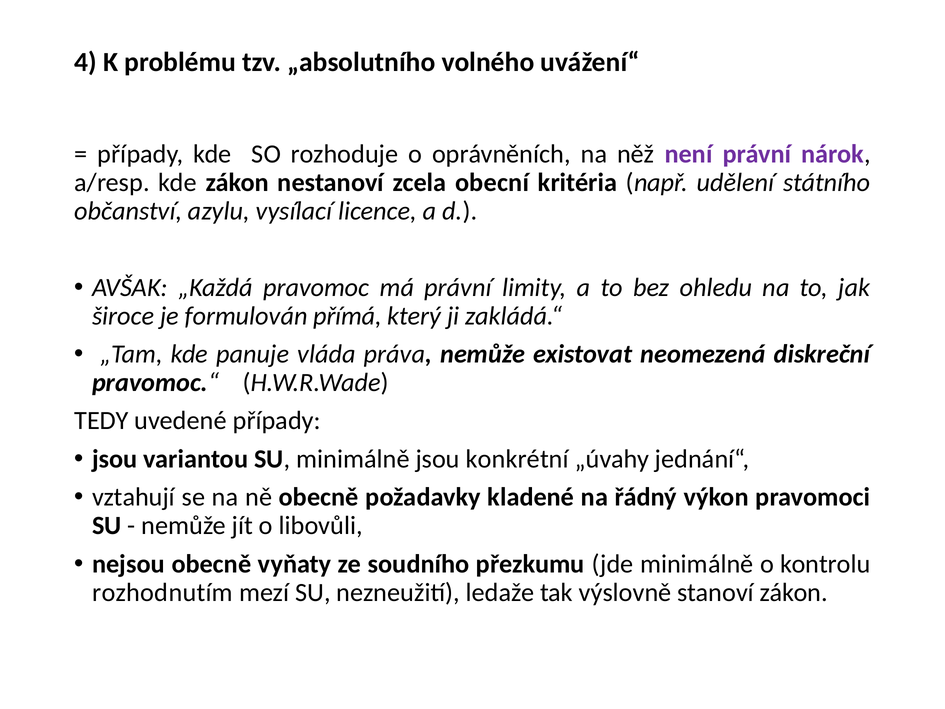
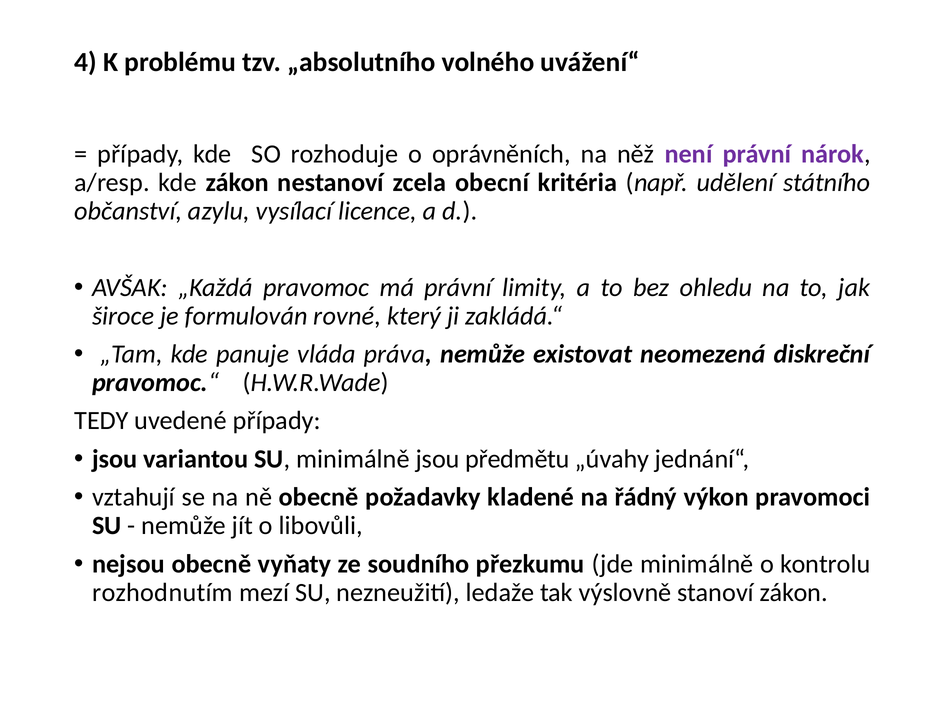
přímá: přímá -> rovné (347, 316)
konkrétní: konkrétní -> předmětu (517, 459)
